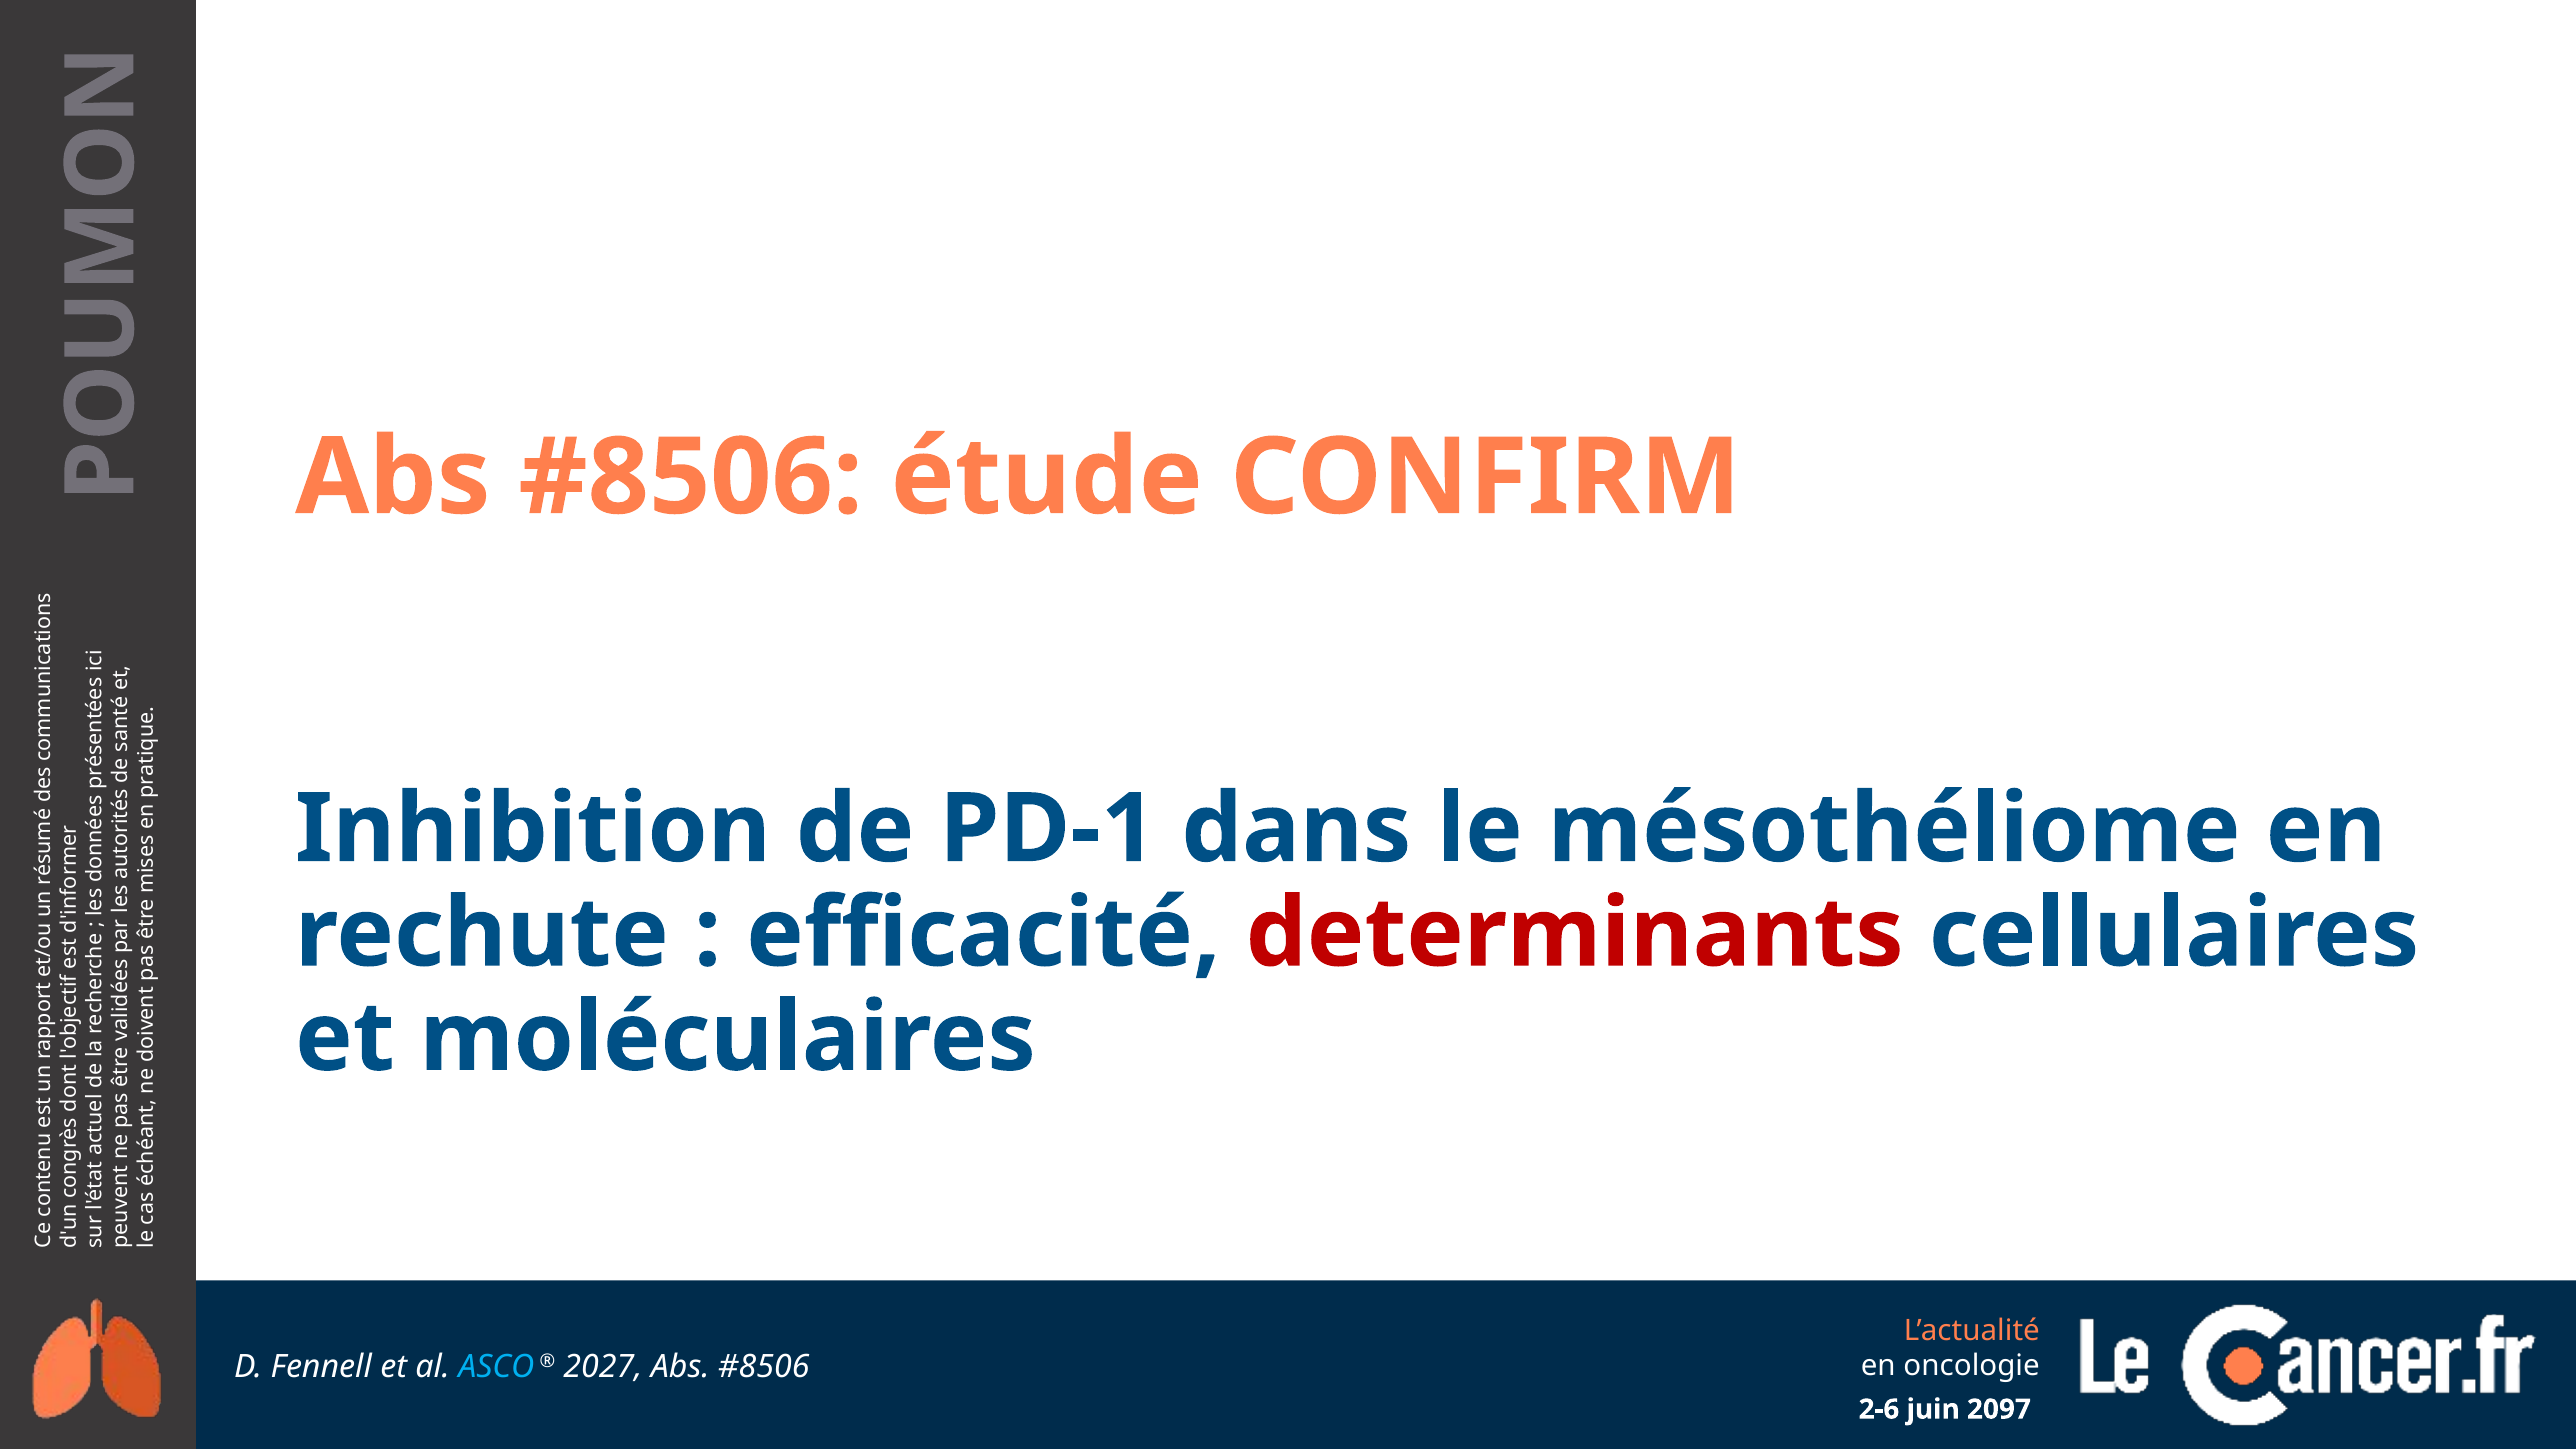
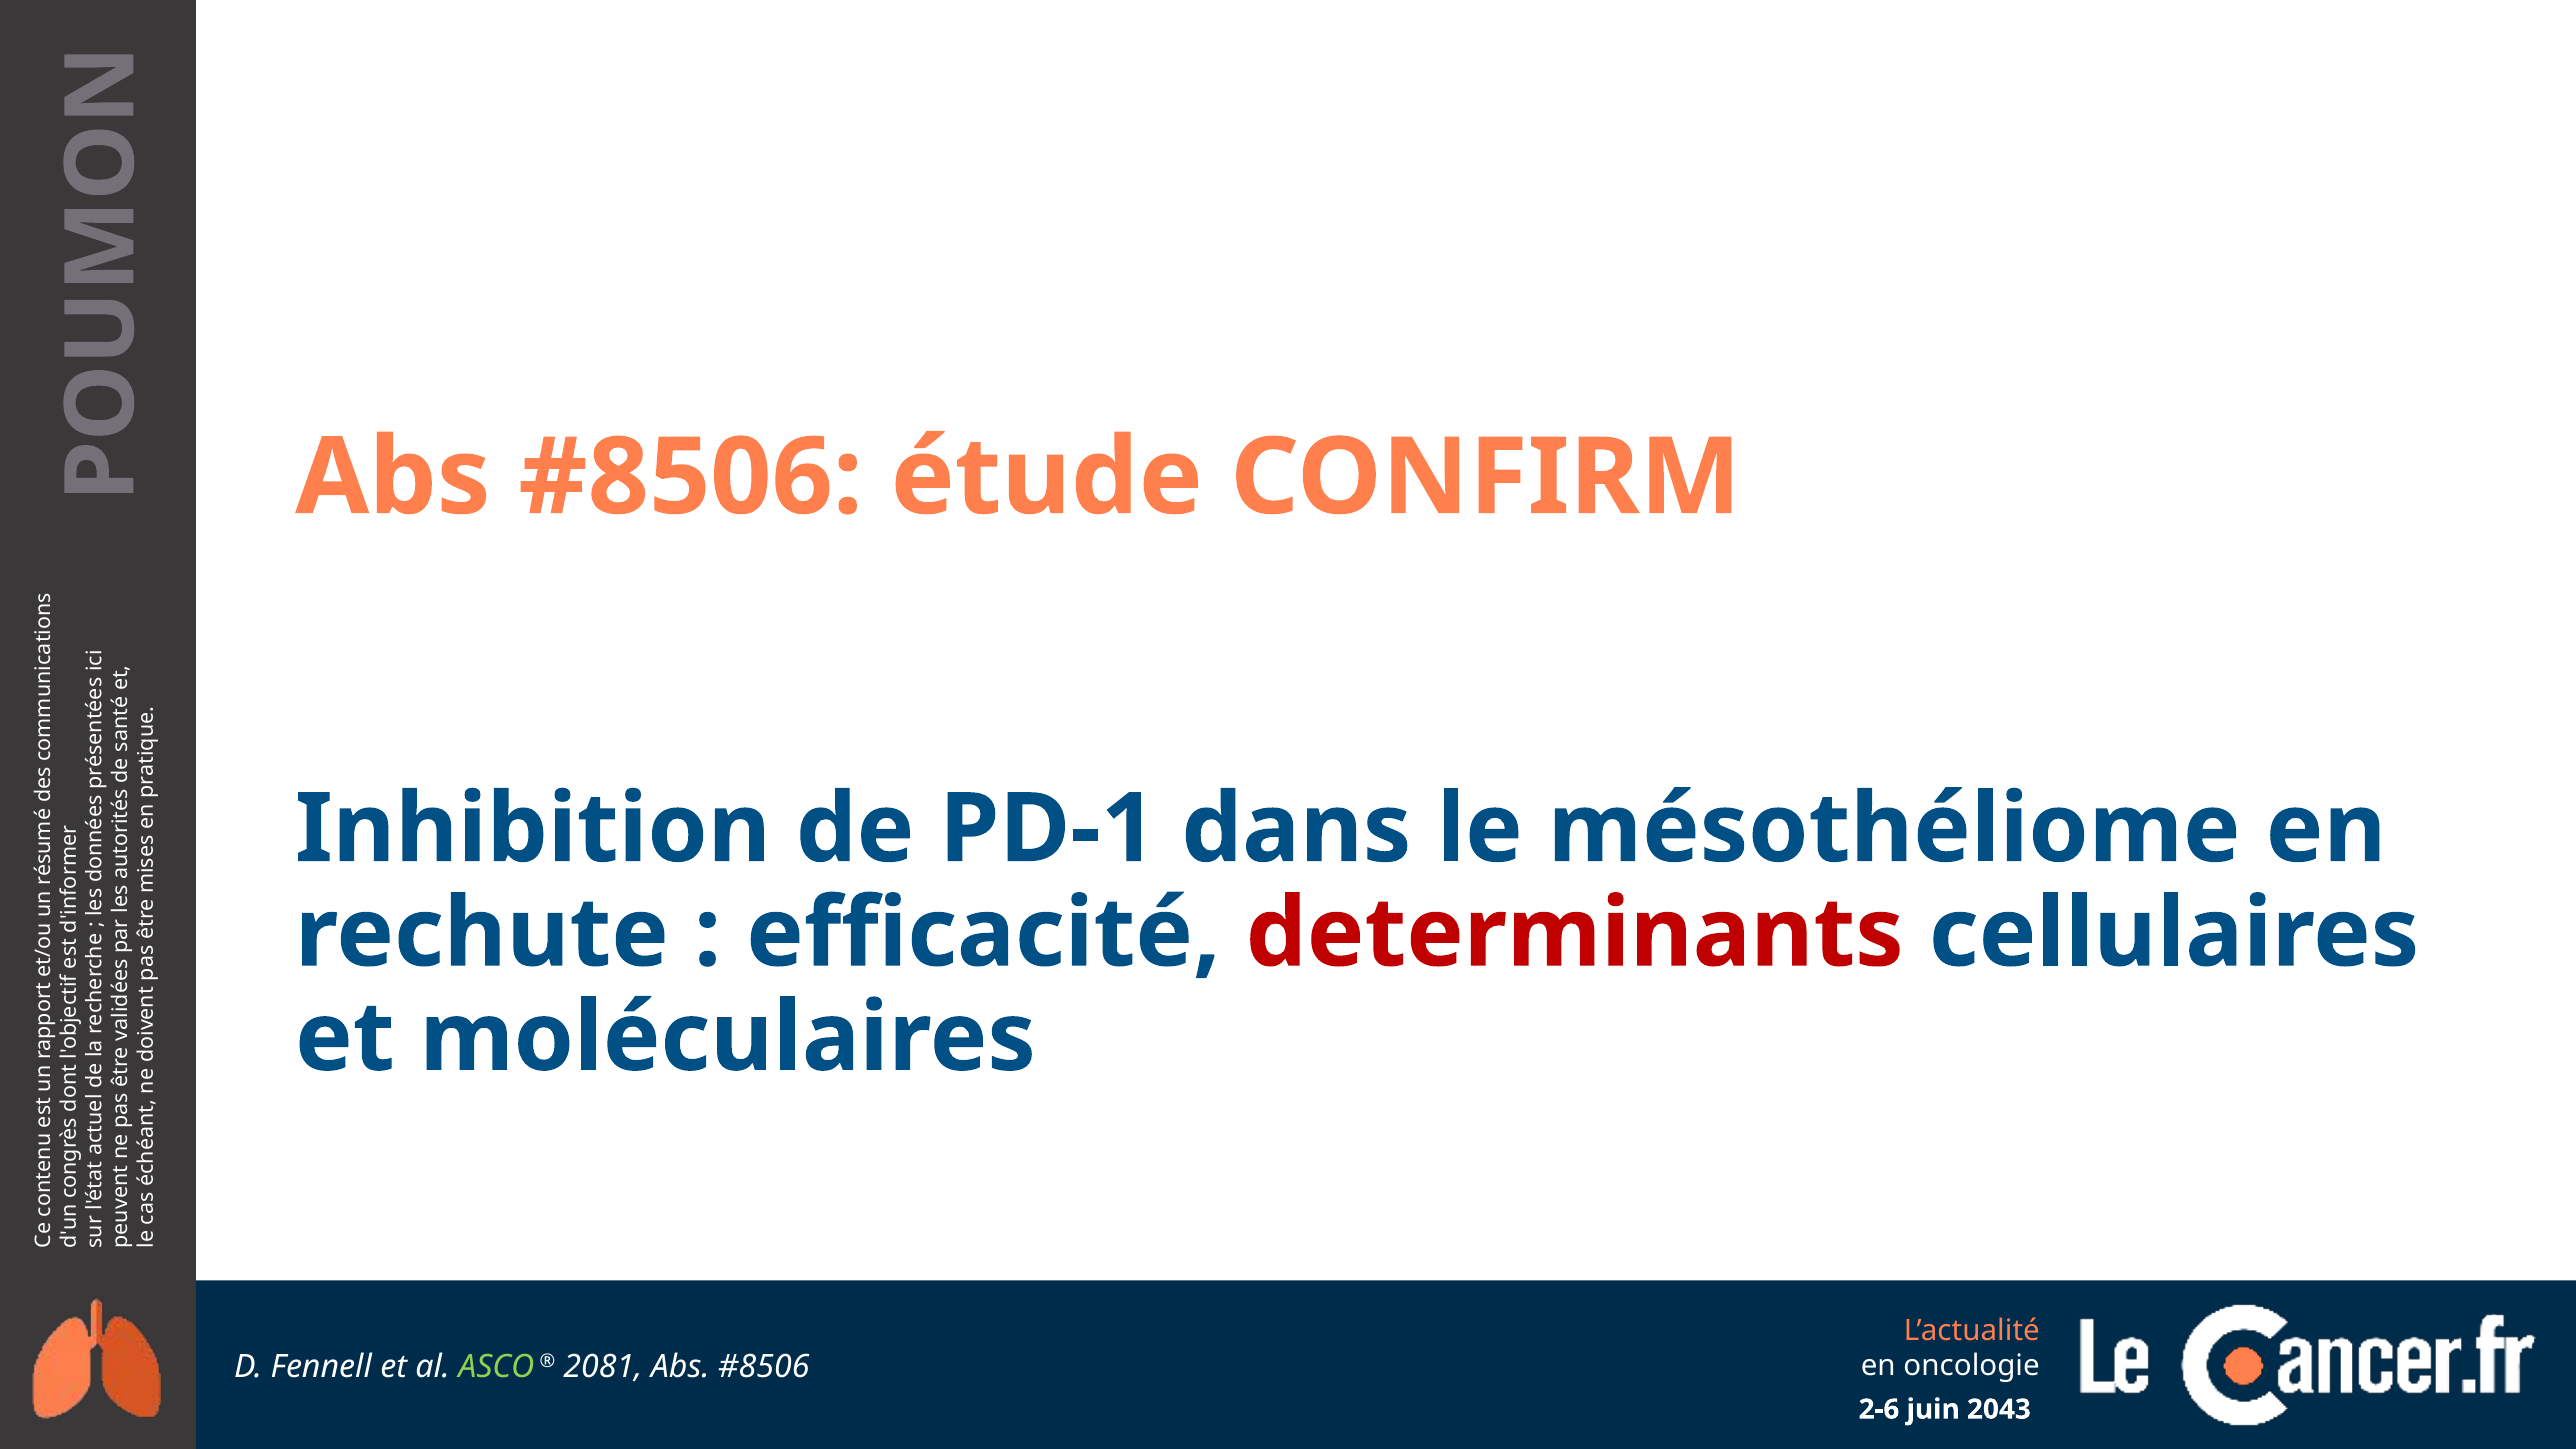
ASCO colour: light blue -> light green (496, 1367)
2027: 2027 -> 2081 (603, 1367)
2097: 2097 -> 2043 (1999, 1409)
